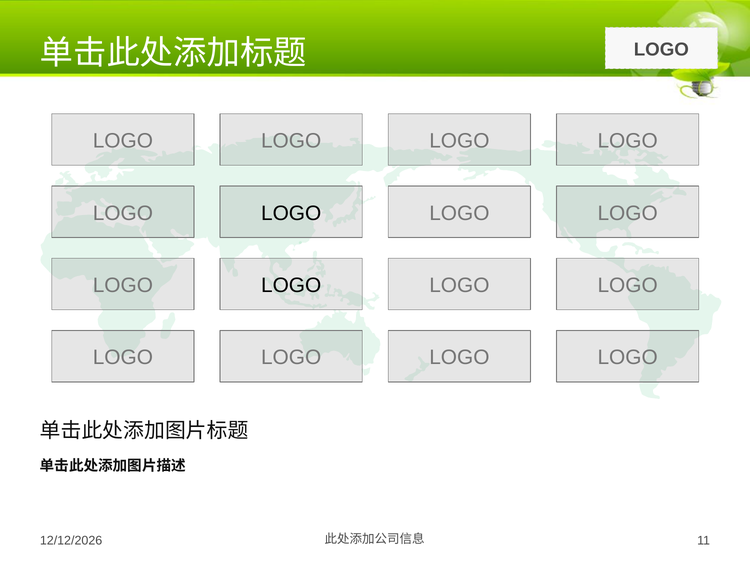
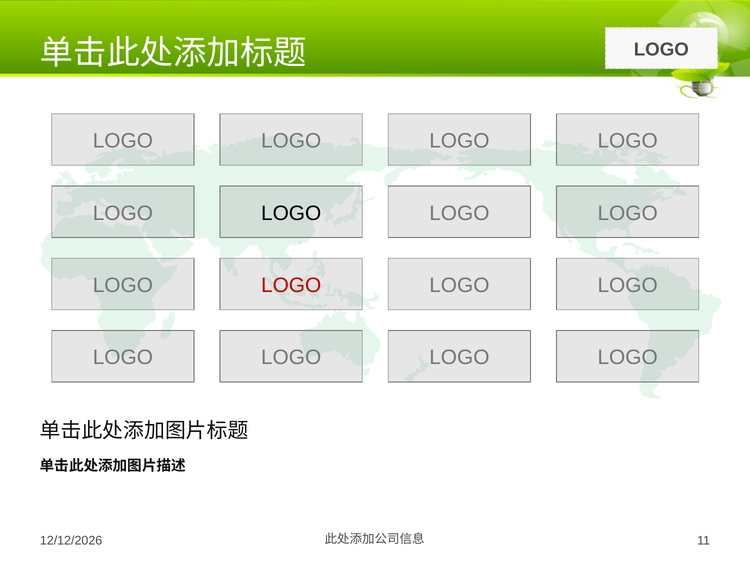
LOGO colour: black -> red (291, 286)
